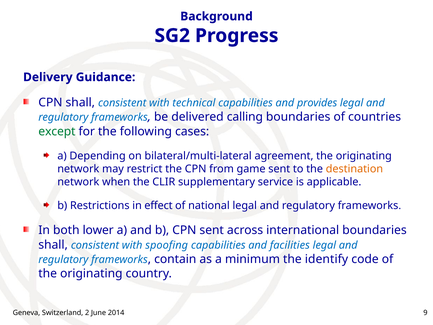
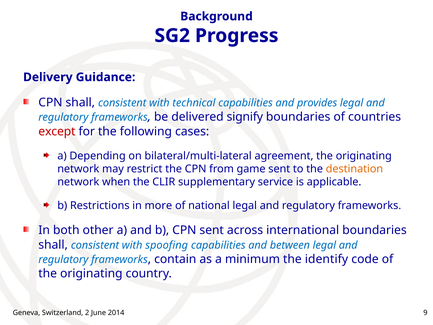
calling: calling -> signify (245, 117)
except colour: green -> red (57, 131)
effect: effect -> more (158, 206)
lower: lower -> other (98, 230)
facilities: facilities -> between (290, 245)
